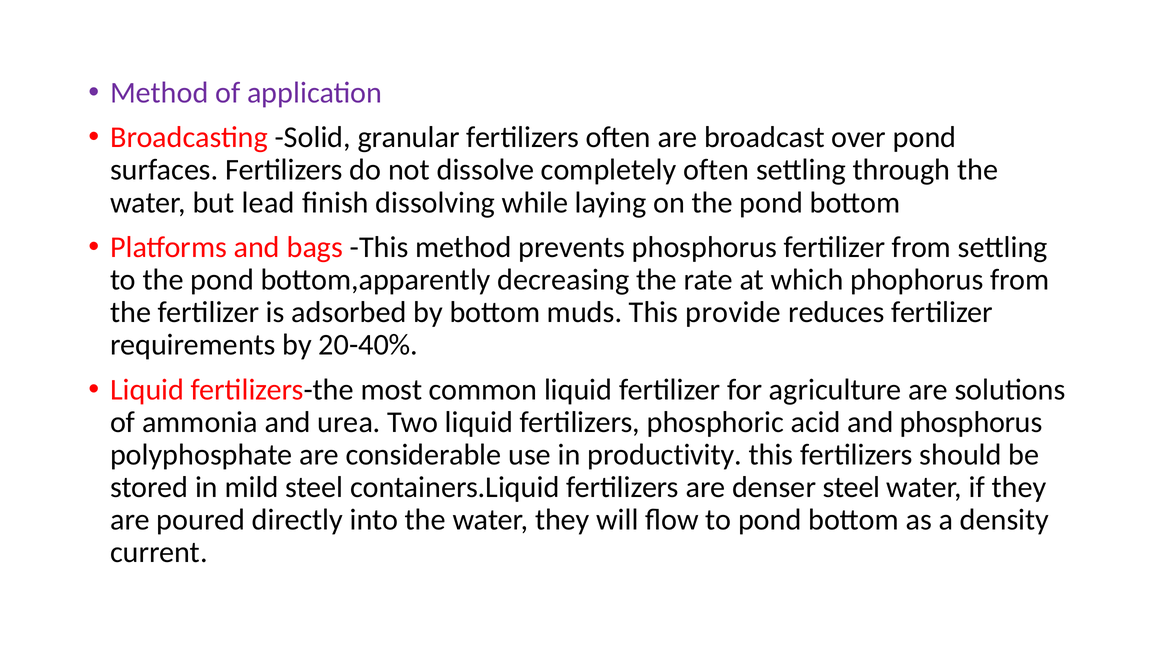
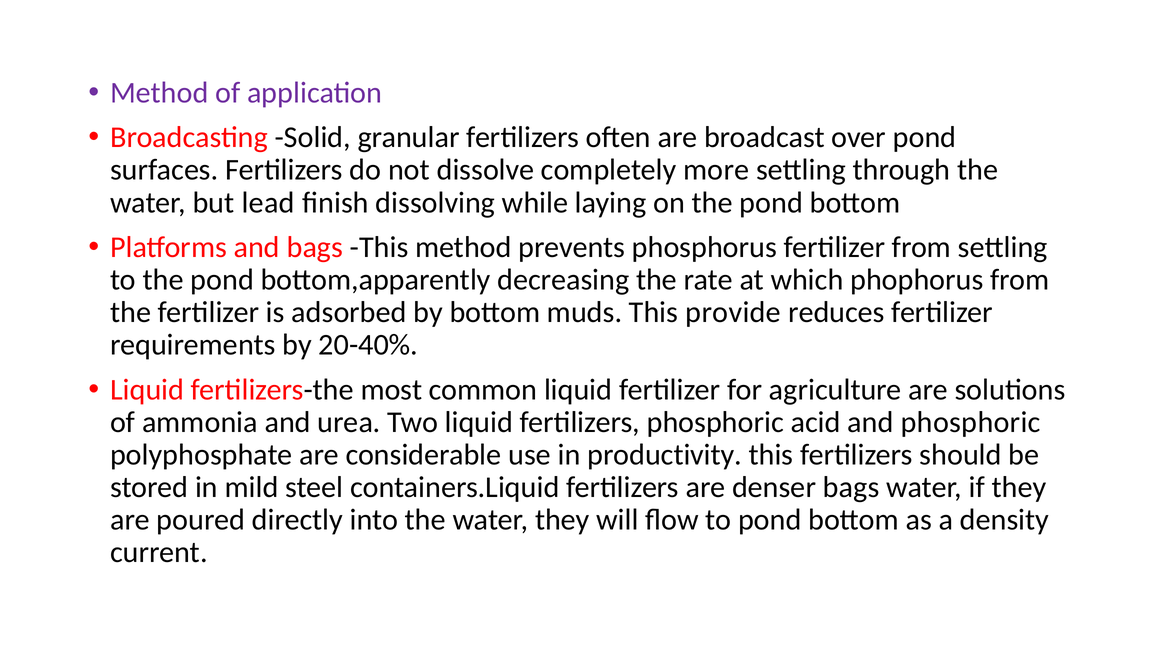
completely often: often -> more (716, 170)
and phosphorus: phosphorus -> phosphoric (971, 423)
denser steel: steel -> bags (851, 488)
